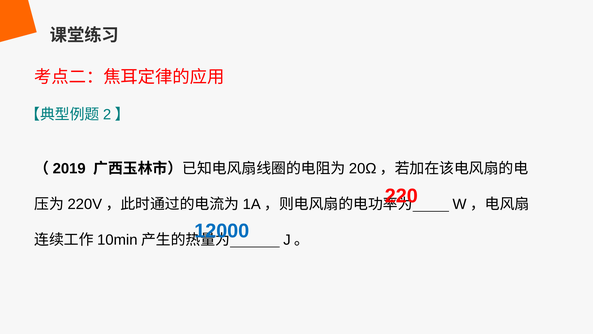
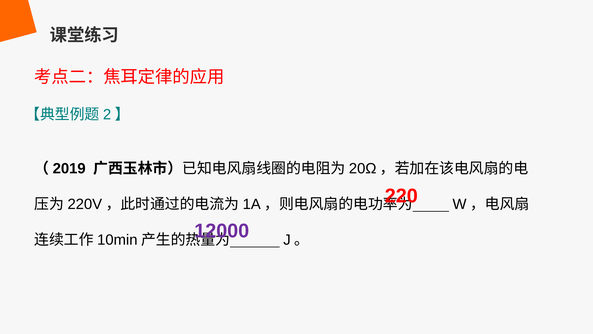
12000 colour: blue -> purple (222, 231)
